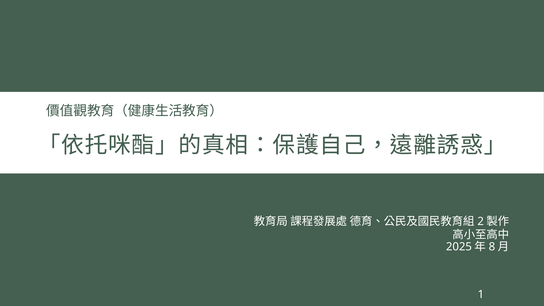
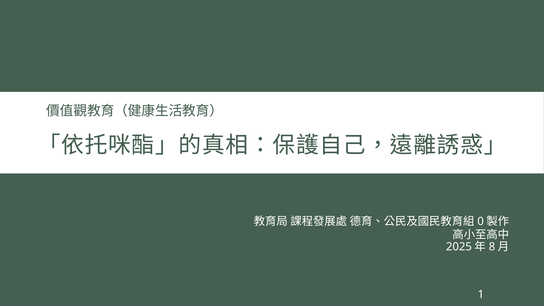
2: 2 -> 0 (481, 221)
